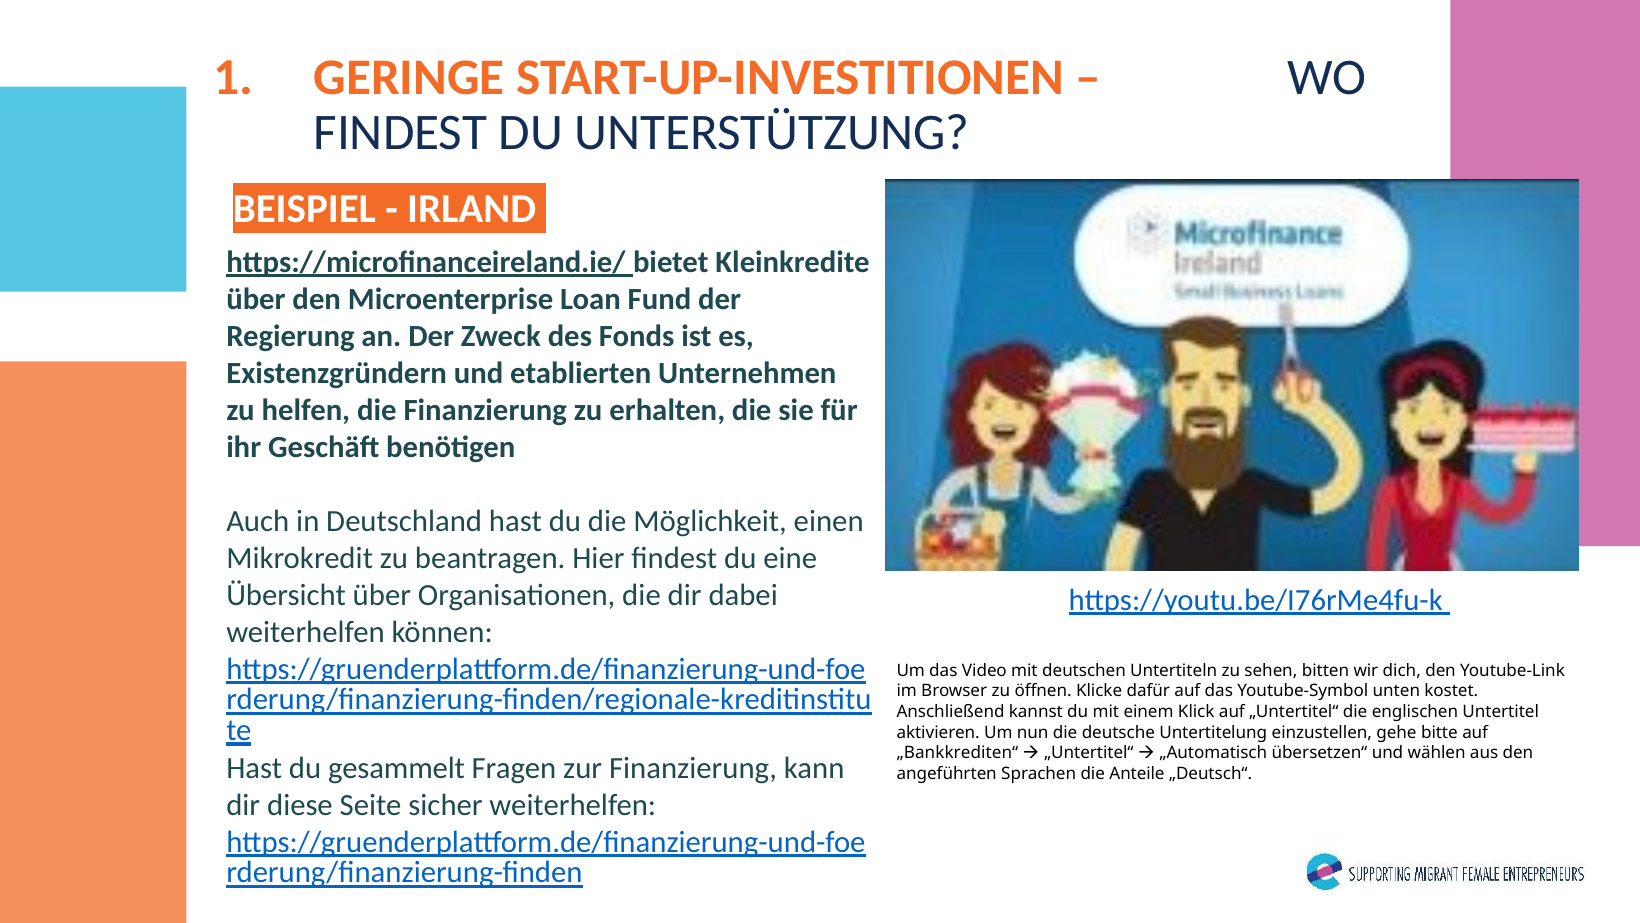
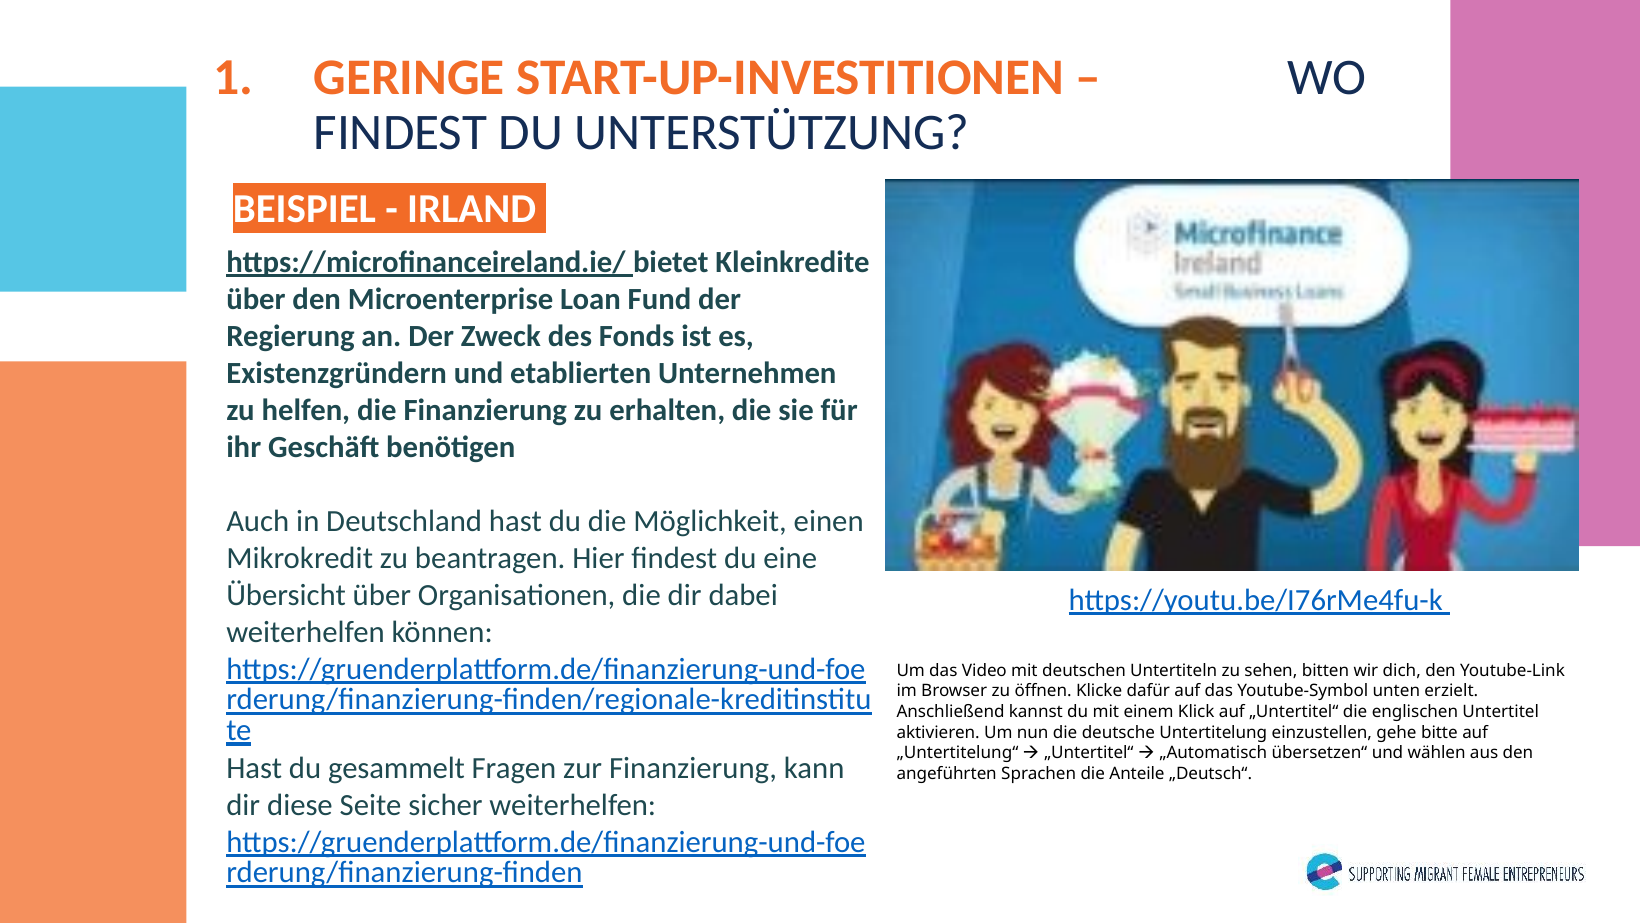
kostet: kostet -> erzielt (1451, 691)
„Bankkrediten“: „Bankkrediten“ -> „Untertitelung“ (958, 753)
